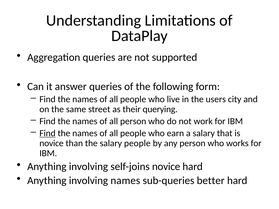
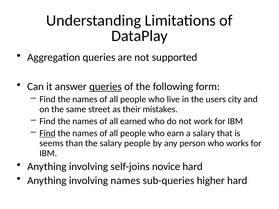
queries underline: none -> present (105, 87)
querying: querying -> mistakes (160, 109)
all person: person -> earned (133, 121)
novice: novice -> seems (51, 143)
better: better -> higher (211, 181)
